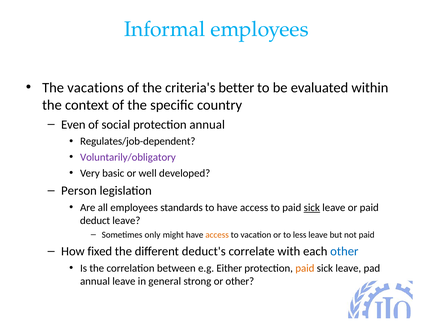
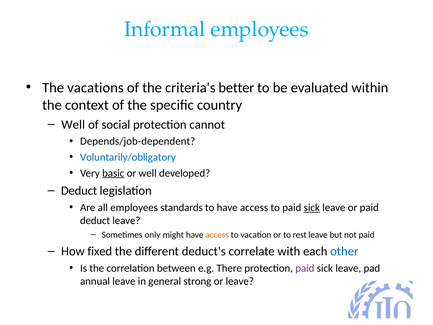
Even: Even -> Well (73, 124)
protection annual: annual -> cannot (207, 124)
Regulates/job-dependent: Regulates/job-dependent -> Depends/job-dependent (138, 141)
Voluntarily/obligatory colour: purple -> blue (128, 157)
basic underline: none -> present (113, 173)
Person: Person -> Deduct (79, 191)
less: less -> rest (300, 235)
Either: Either -> There (229, 268)
paid colour: orange -> purple (305, 268)
or other: other -> leave (240, 281)
